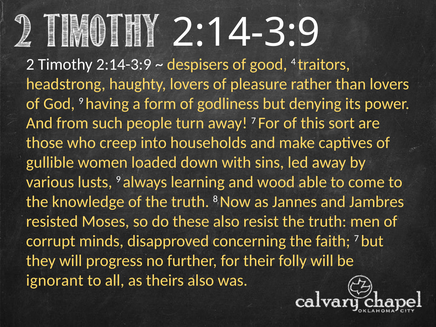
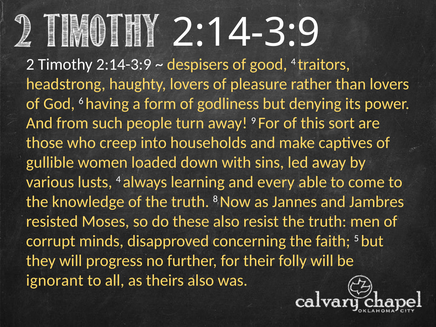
God 9: 9 -> 6 (81, 101)
away 7: 7 -> 9 (254, 121)
lusts 9: 9 -> 4 (118, 180)
wood: wood -> every (276, 182)
faith 7: 7 -> 5 (356, 238)
